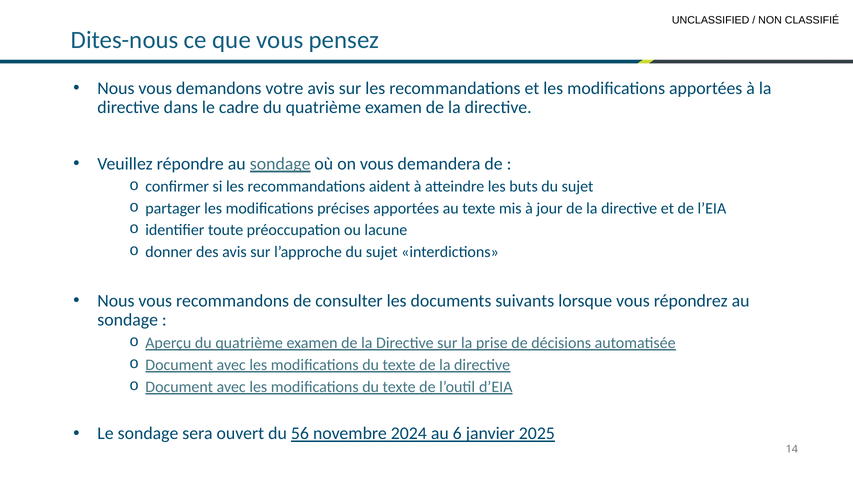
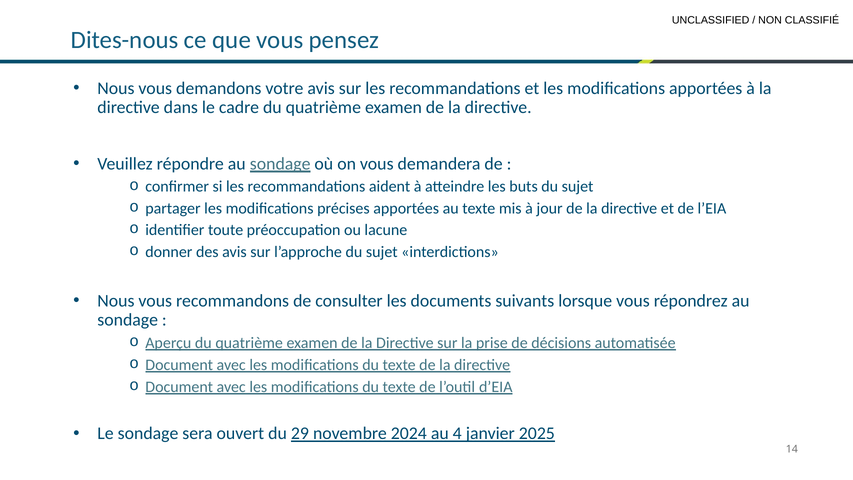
56: 56 -> 29 (300, 433)
6: 6 -> 4 (457, 433)
